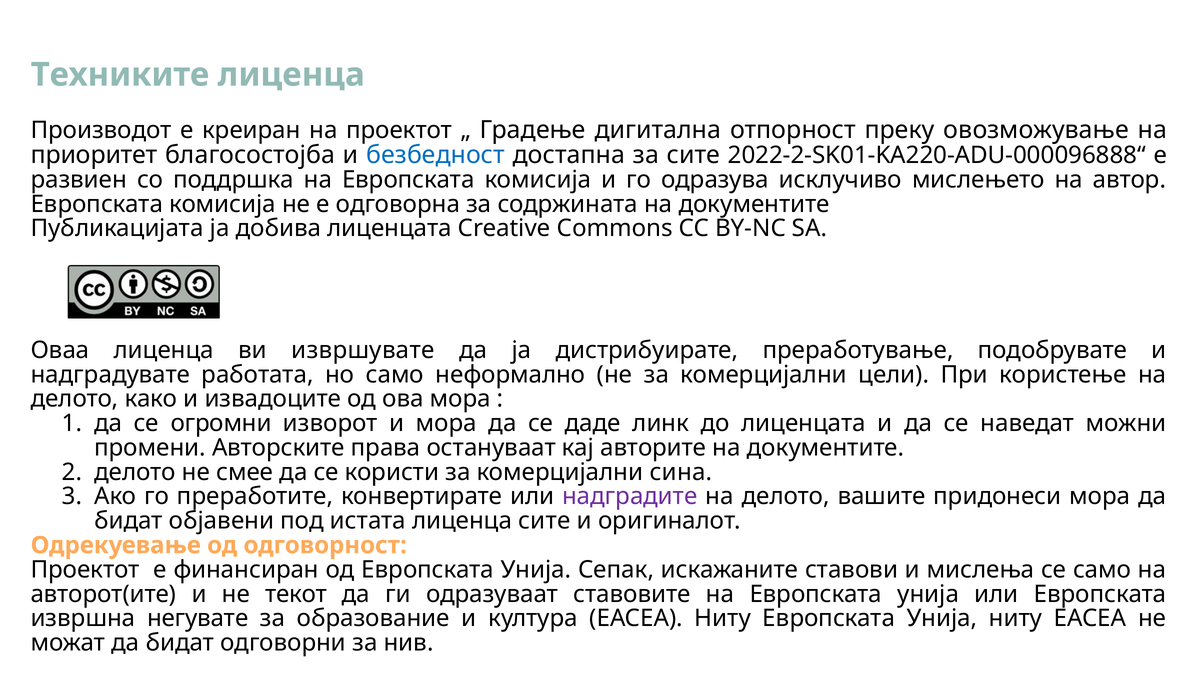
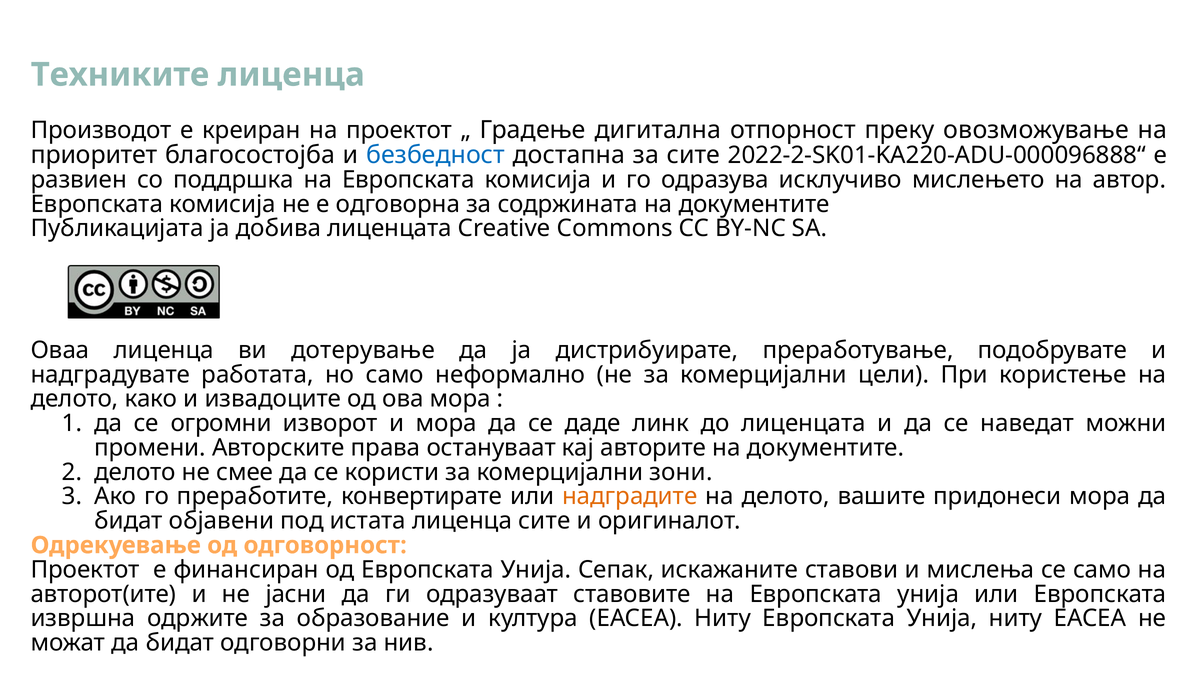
извршувате: извршувате -> дотерување (363, 350)
сина: сина -> зони (681, 472)
надградите colour: purple -> orange (630, 496)
текот: текот -> јасни (296, 594)
негувате: негувате -> одржите (198, 618)
